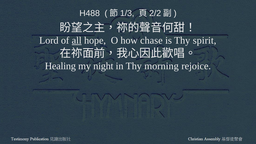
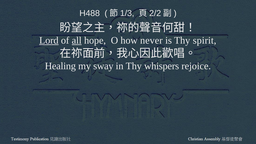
Lord underline: none -> present (49, 40)
chase: chase -> never (151, 40)
night: night -> sway (103, 66)
morning: morning -> whispers (162, 66)
